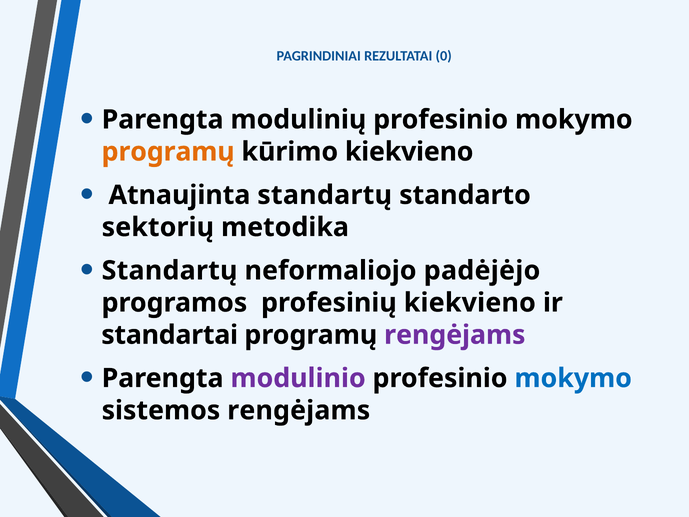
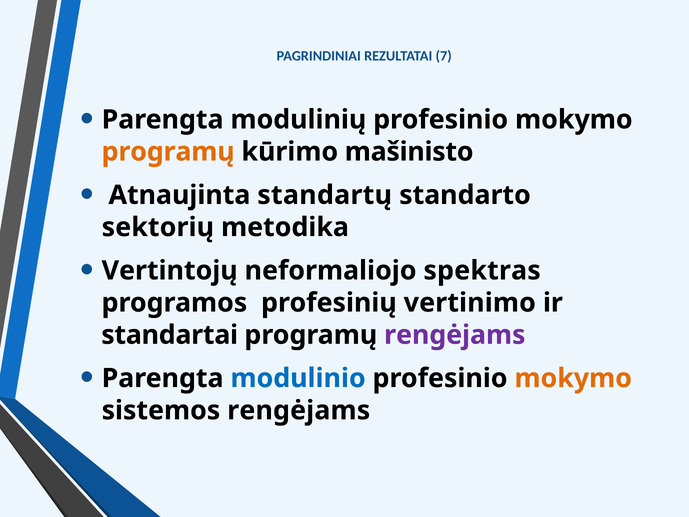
0: 0 -> 7 (444, 56)
kūrimo kiekvieno: kiekvieno -> mašinisto (409, 152)
Standartų: Standartų -> Vertintojų (170, 270)
padėjėjo: padėjėjo -> spektras (482, 270)
profesinių kiekvieno: kiekvieno -> vertinimo (470, 303)
modulinio colour: purple -> blue (298, 378)
mokymo colour: blue -> orange (573, 378)
